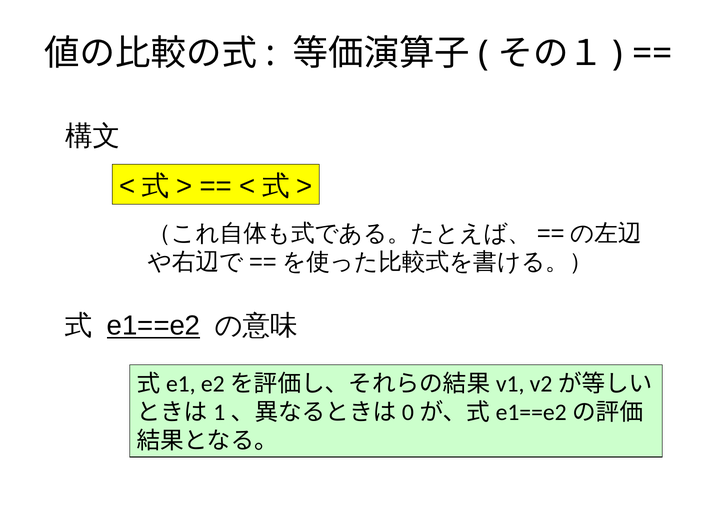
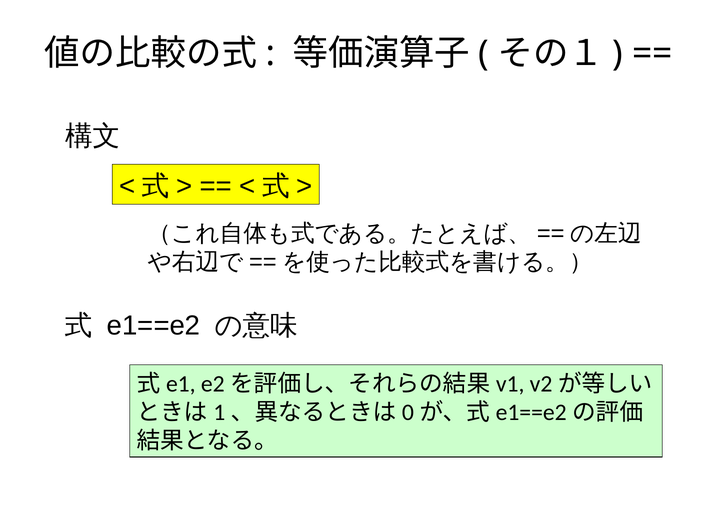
e1==e2 underline: present -> none (154, 326)
